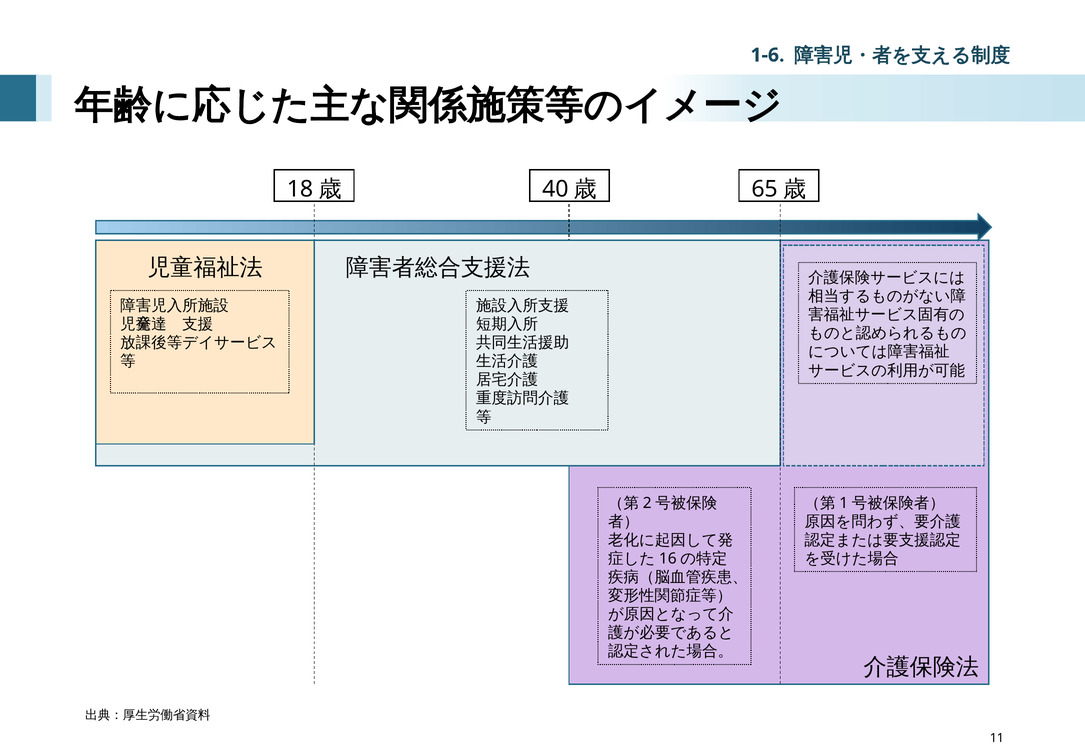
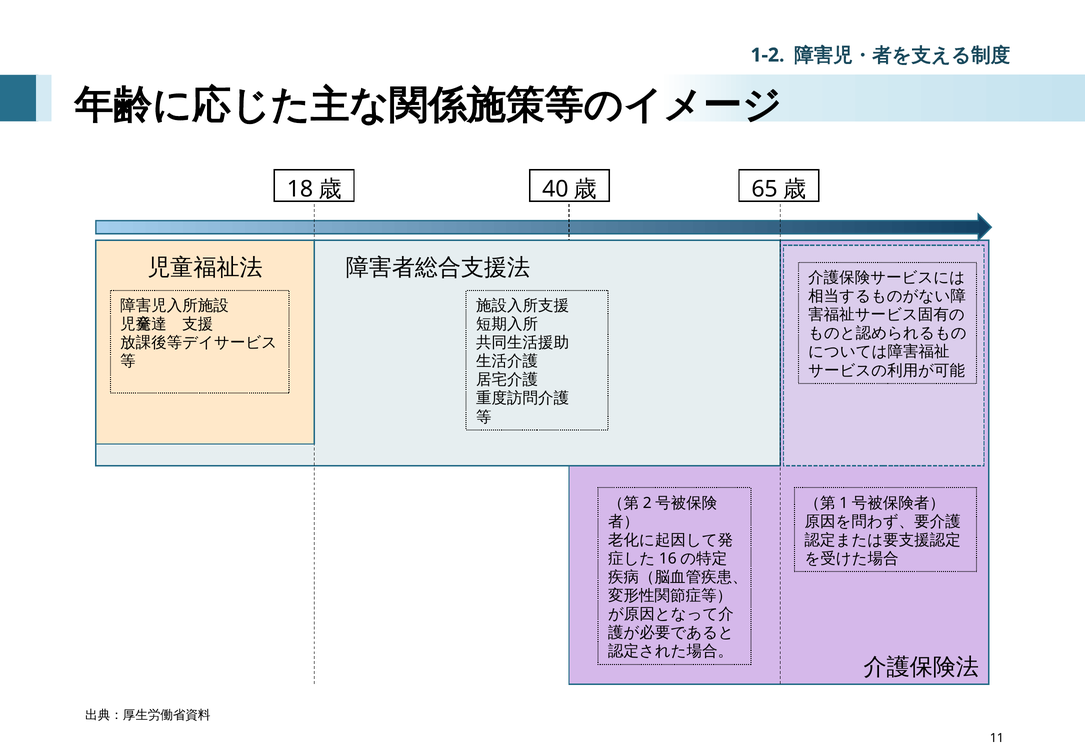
1-6: 1-6 -> 1-2 (768, 55)
